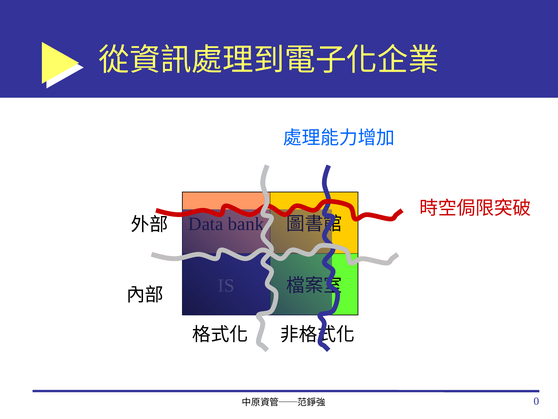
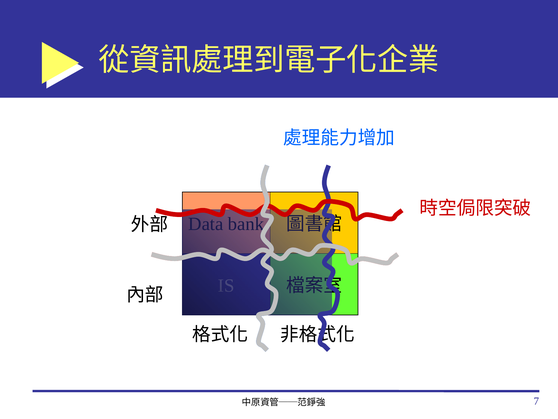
0: 0 -> 7 (536, 401)
